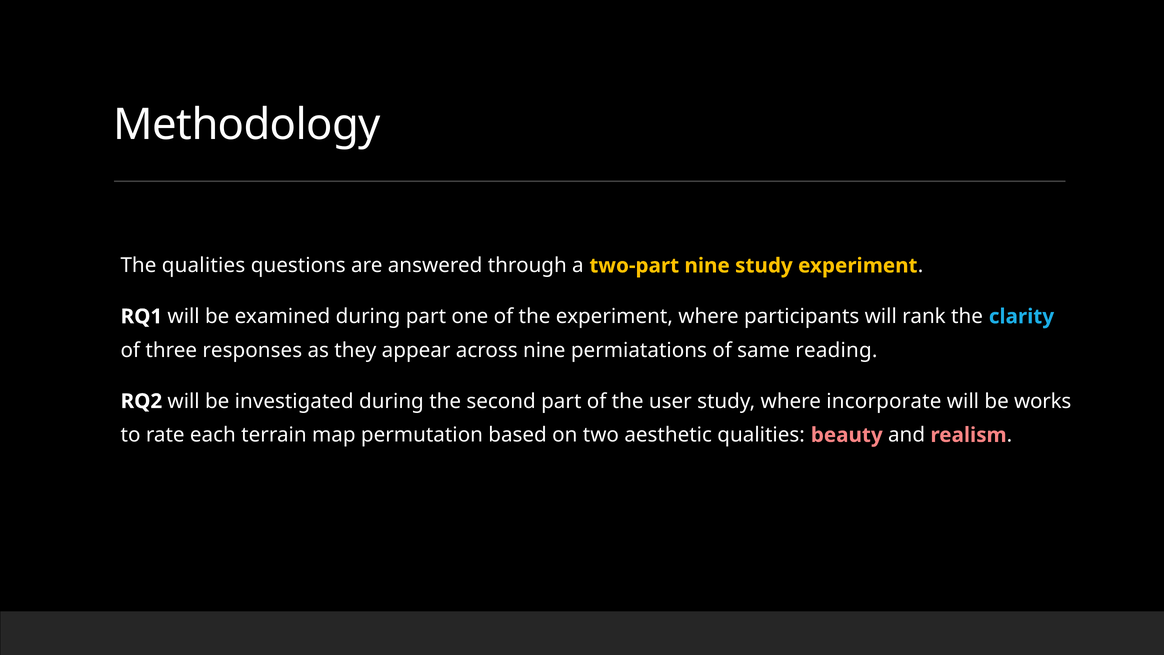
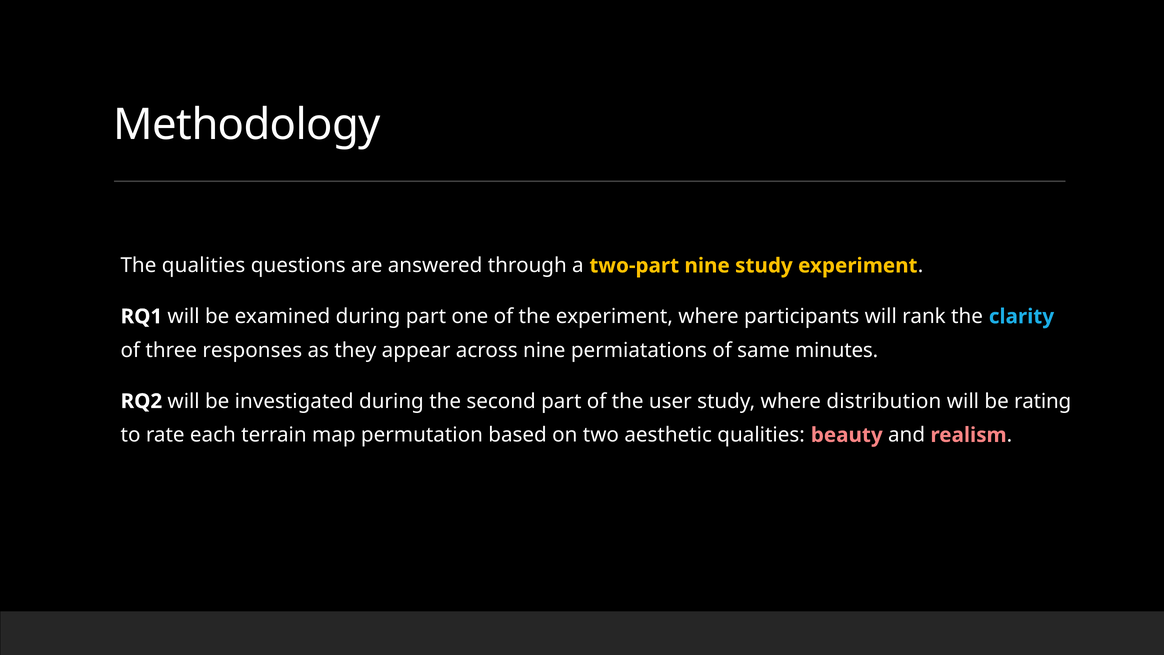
reading: reading -> minutes (837, 350)
incorporate: incorporate -> distribution (884, 401)
works: works -> rating (1043, 401)
